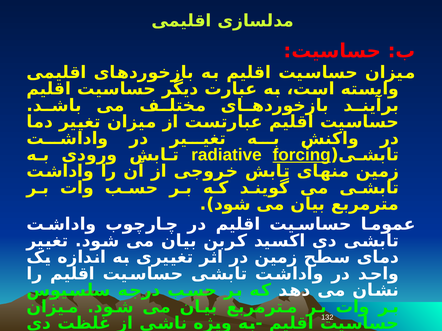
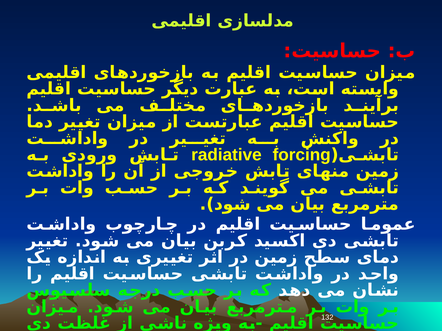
forcing underline: present -> none (302, 155)
